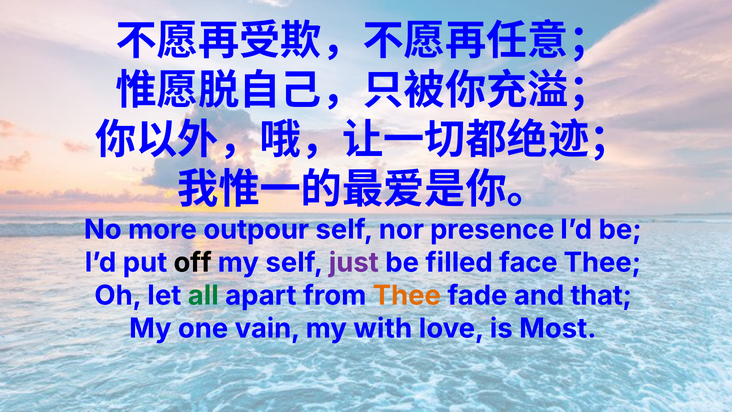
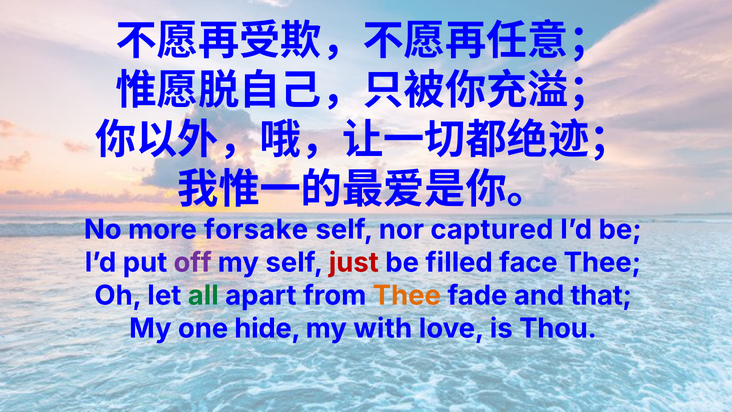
outpour: outpour -> forsake (256, 230)
presence: presence -> captured (492, 230)
off colour: black -> purple (193, 262)
just colour: purple -> red (354, 262)
vain: vain -> hide (267, 328)
Most: Most -> Thou (558, 328)
